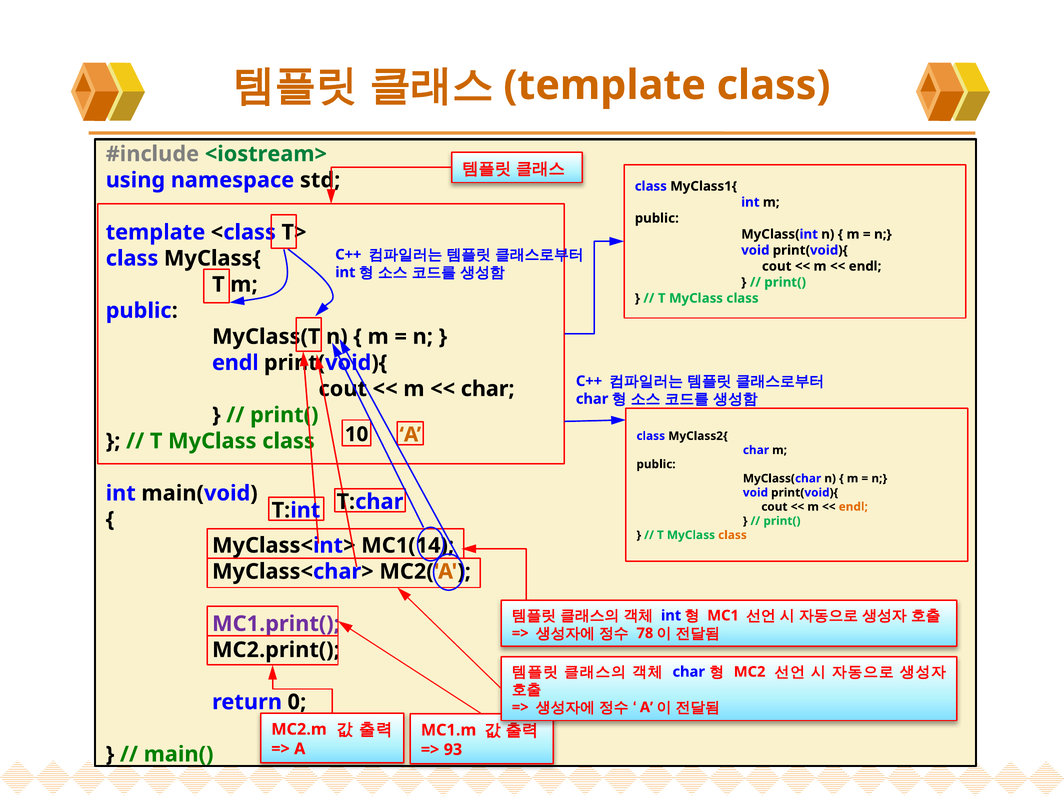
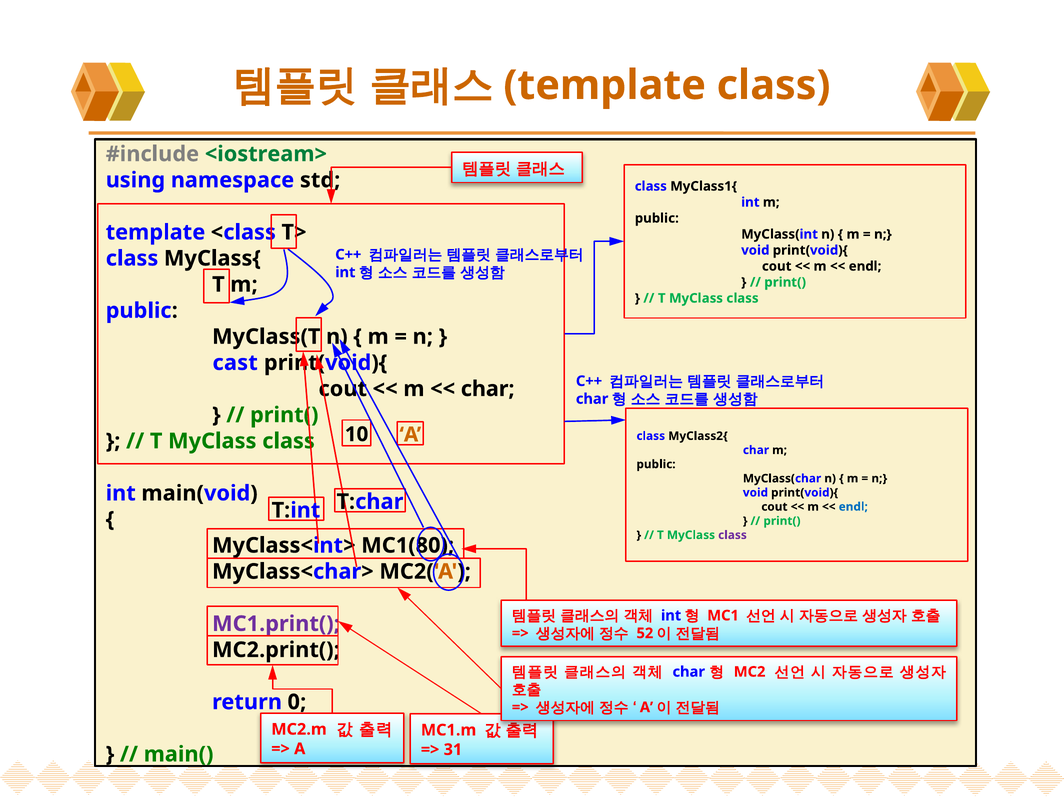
endl: endl -> cast (235, 363)
endl colour: orange -> blue (853, 507)
class colour: orange -> purple (732, 535)
MC1(14: MC1(14 -> MC1(80 (408, 545)
78: 78 -> 52 (645, 633)
93: 93 -> 31 (453, 750)
